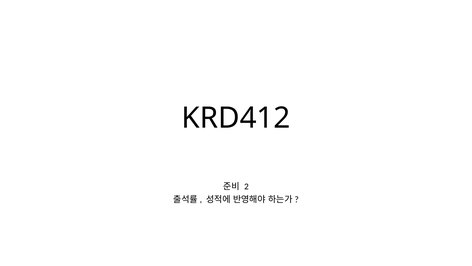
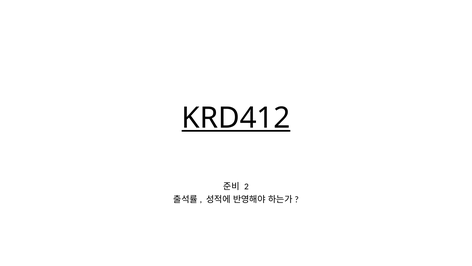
KRD412 underline: none -> present (236, 118)
